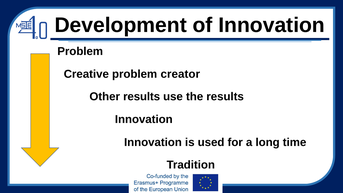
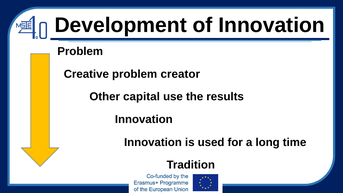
Other results: results -> capital (142, 97)
